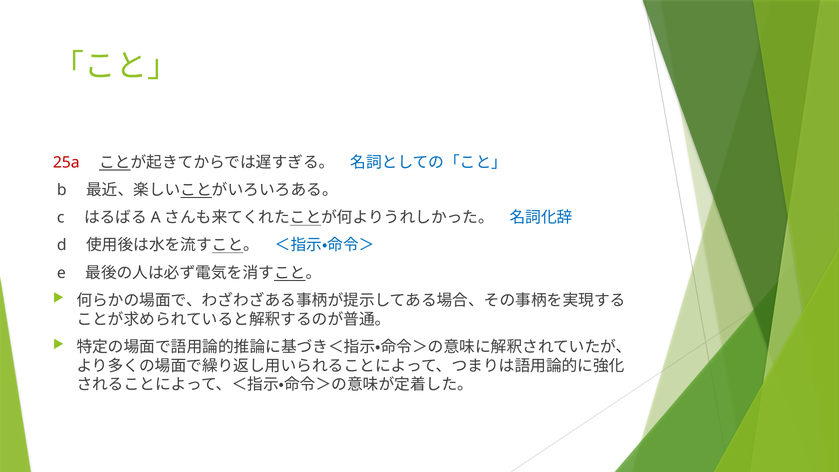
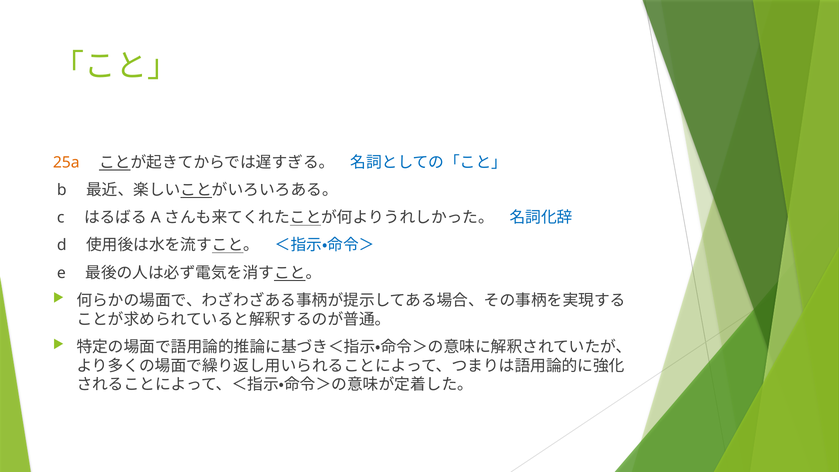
25a colour: red -> orange (66, 162)
